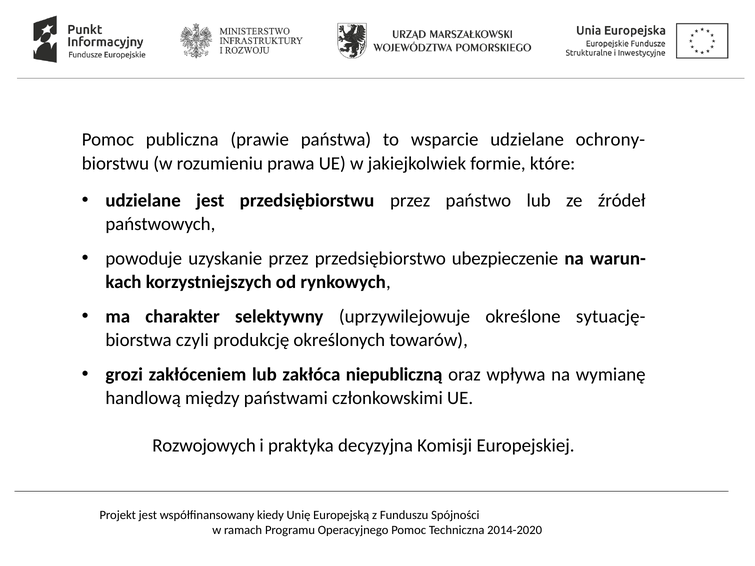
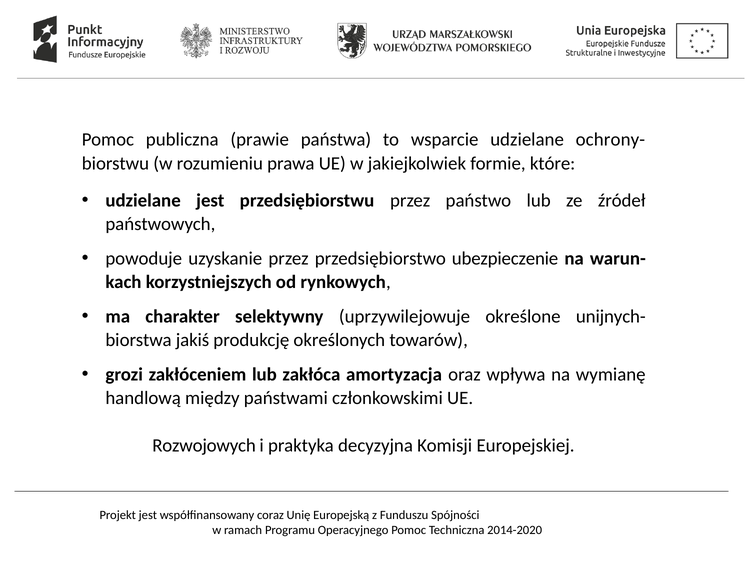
sytuację-: sytuację- -> unijnych- (611, 317)
czyli: czyli -> jakiś (193, 340)
niepubliczną: niepubliczną -> amortyzacja (394, 375)
kiedy: kiedy -> coraz (270, 515)
